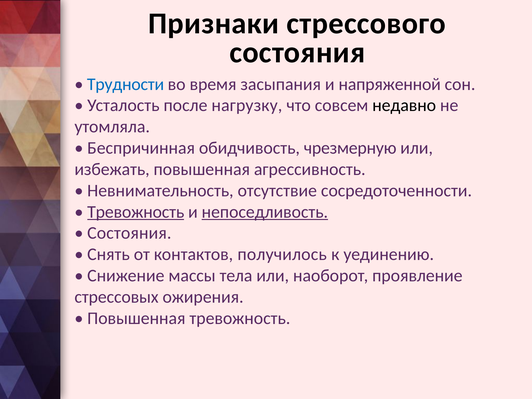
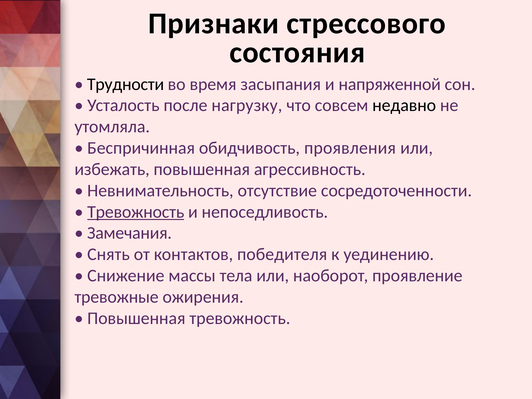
Трудности colour: blue -> black (126, 84)
чрезмерную: чрезмерную -> проявления (350, 148)
непоседливость underline: present -> none (265, 212)
Состояния: Состояния -> Замечания (129, 233)
получилось: получилось -> победителя (282, 254)
стрессовых: стрессовых -> тревожные (117, 297)
